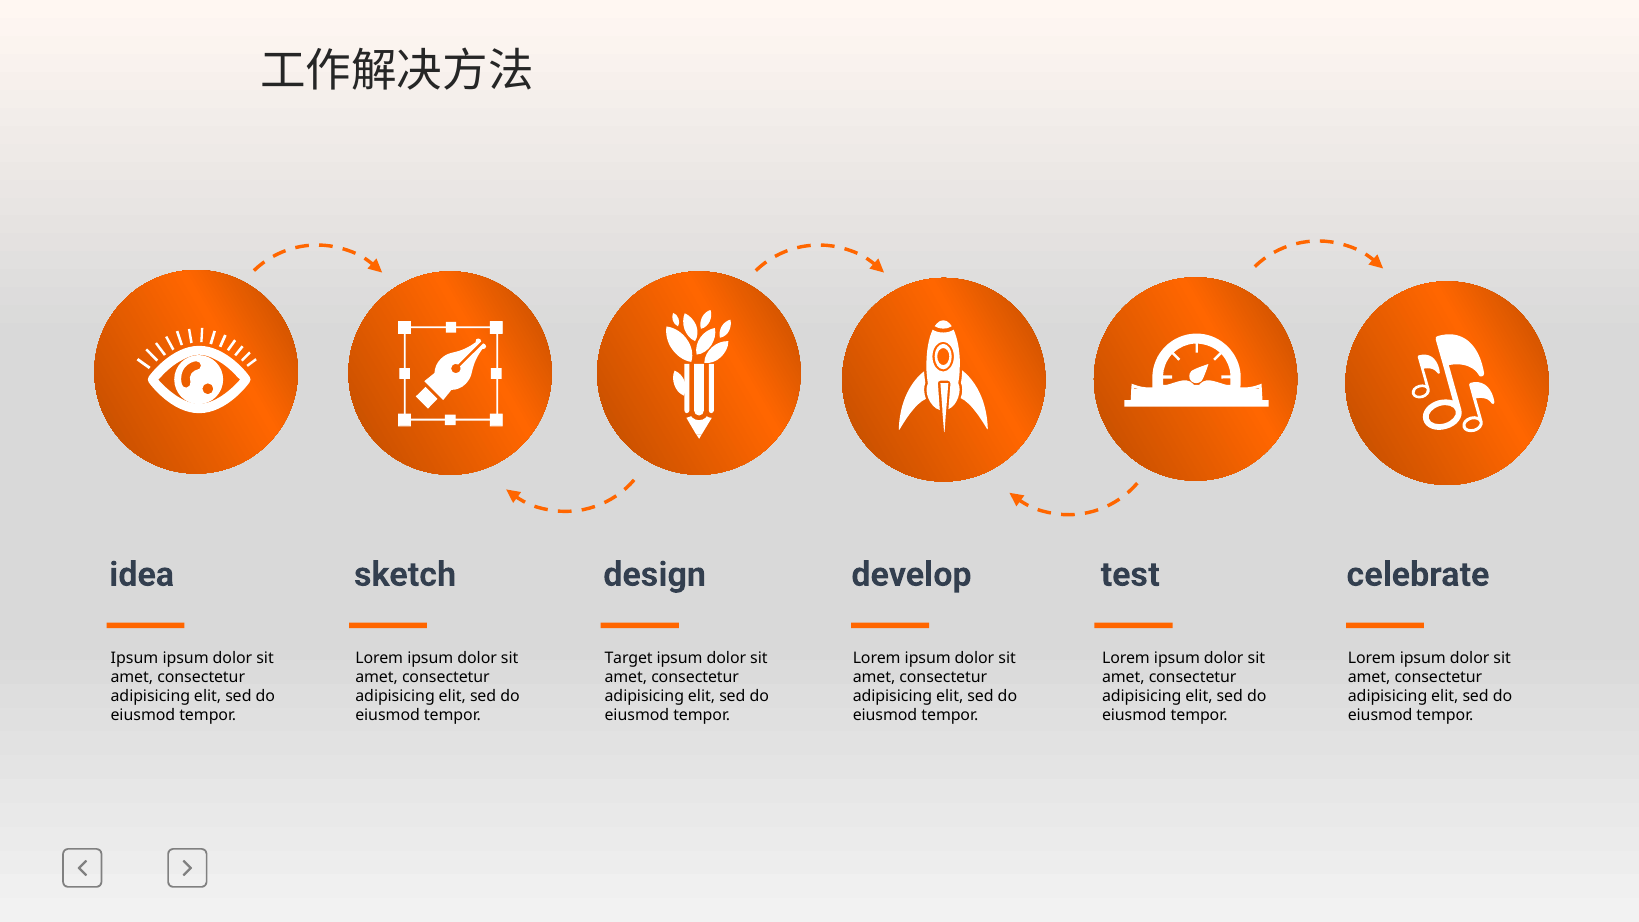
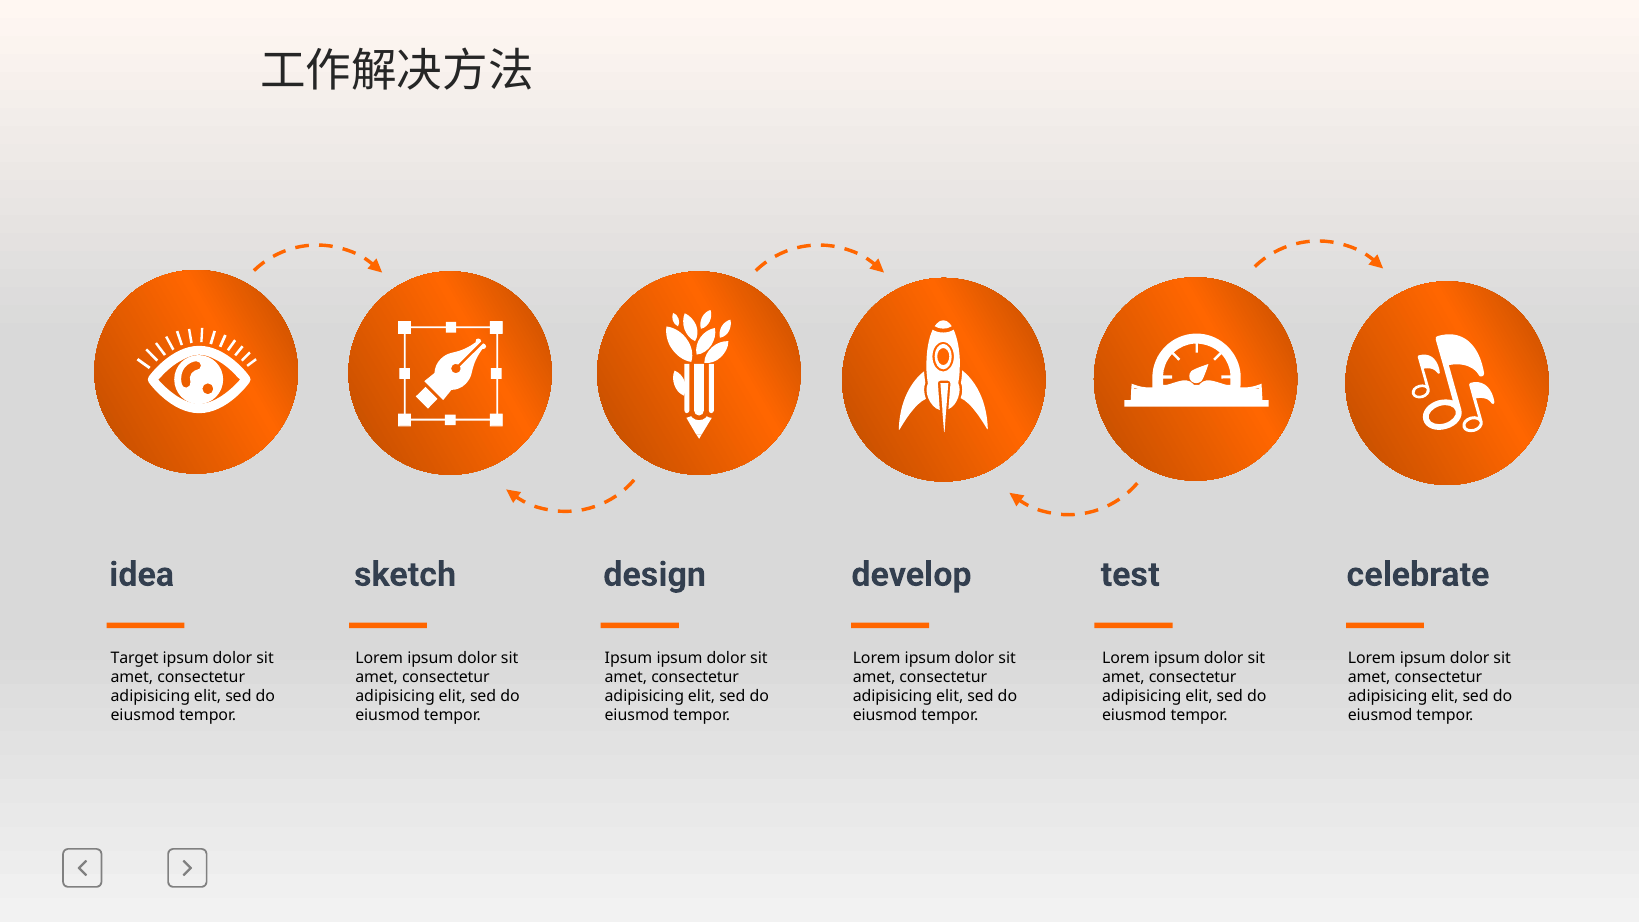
Ipsum: Ipsum -> Target (135, 658)
Target: Target -> Ipsum (629, 658)
